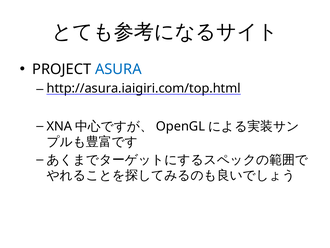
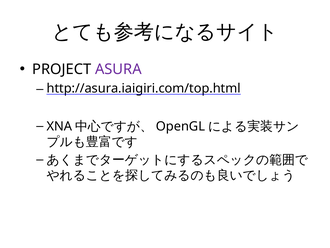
ASURA colour: blue -> purple (118, 69)
